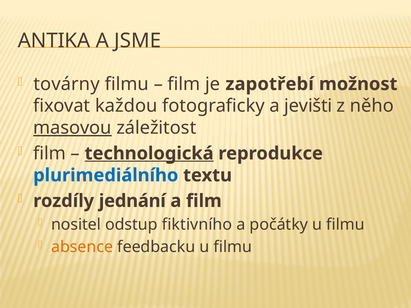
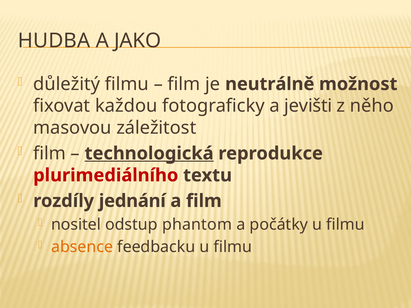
ANTIKA: ANTIKA -> HUDBA (54, 41)
JSME: JSME -> JAKO (138, 41)
továrny: továrny -> důležitý (67, 84)
zapotřebí: zapotřebí -> neutrálně (270, 84)
masovou underline: present -> none (72, 128)
plurimediálního colour: blue -> red (106, 175)
fiktivního: fiktivního -> phantom (197, 225)
